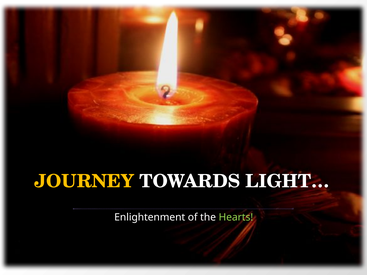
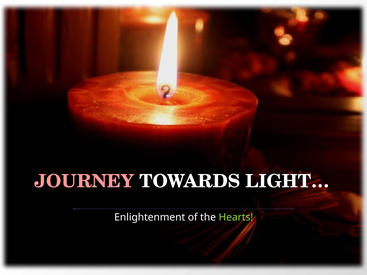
JOURNEY colour: yellow -> pink (84, 181)
